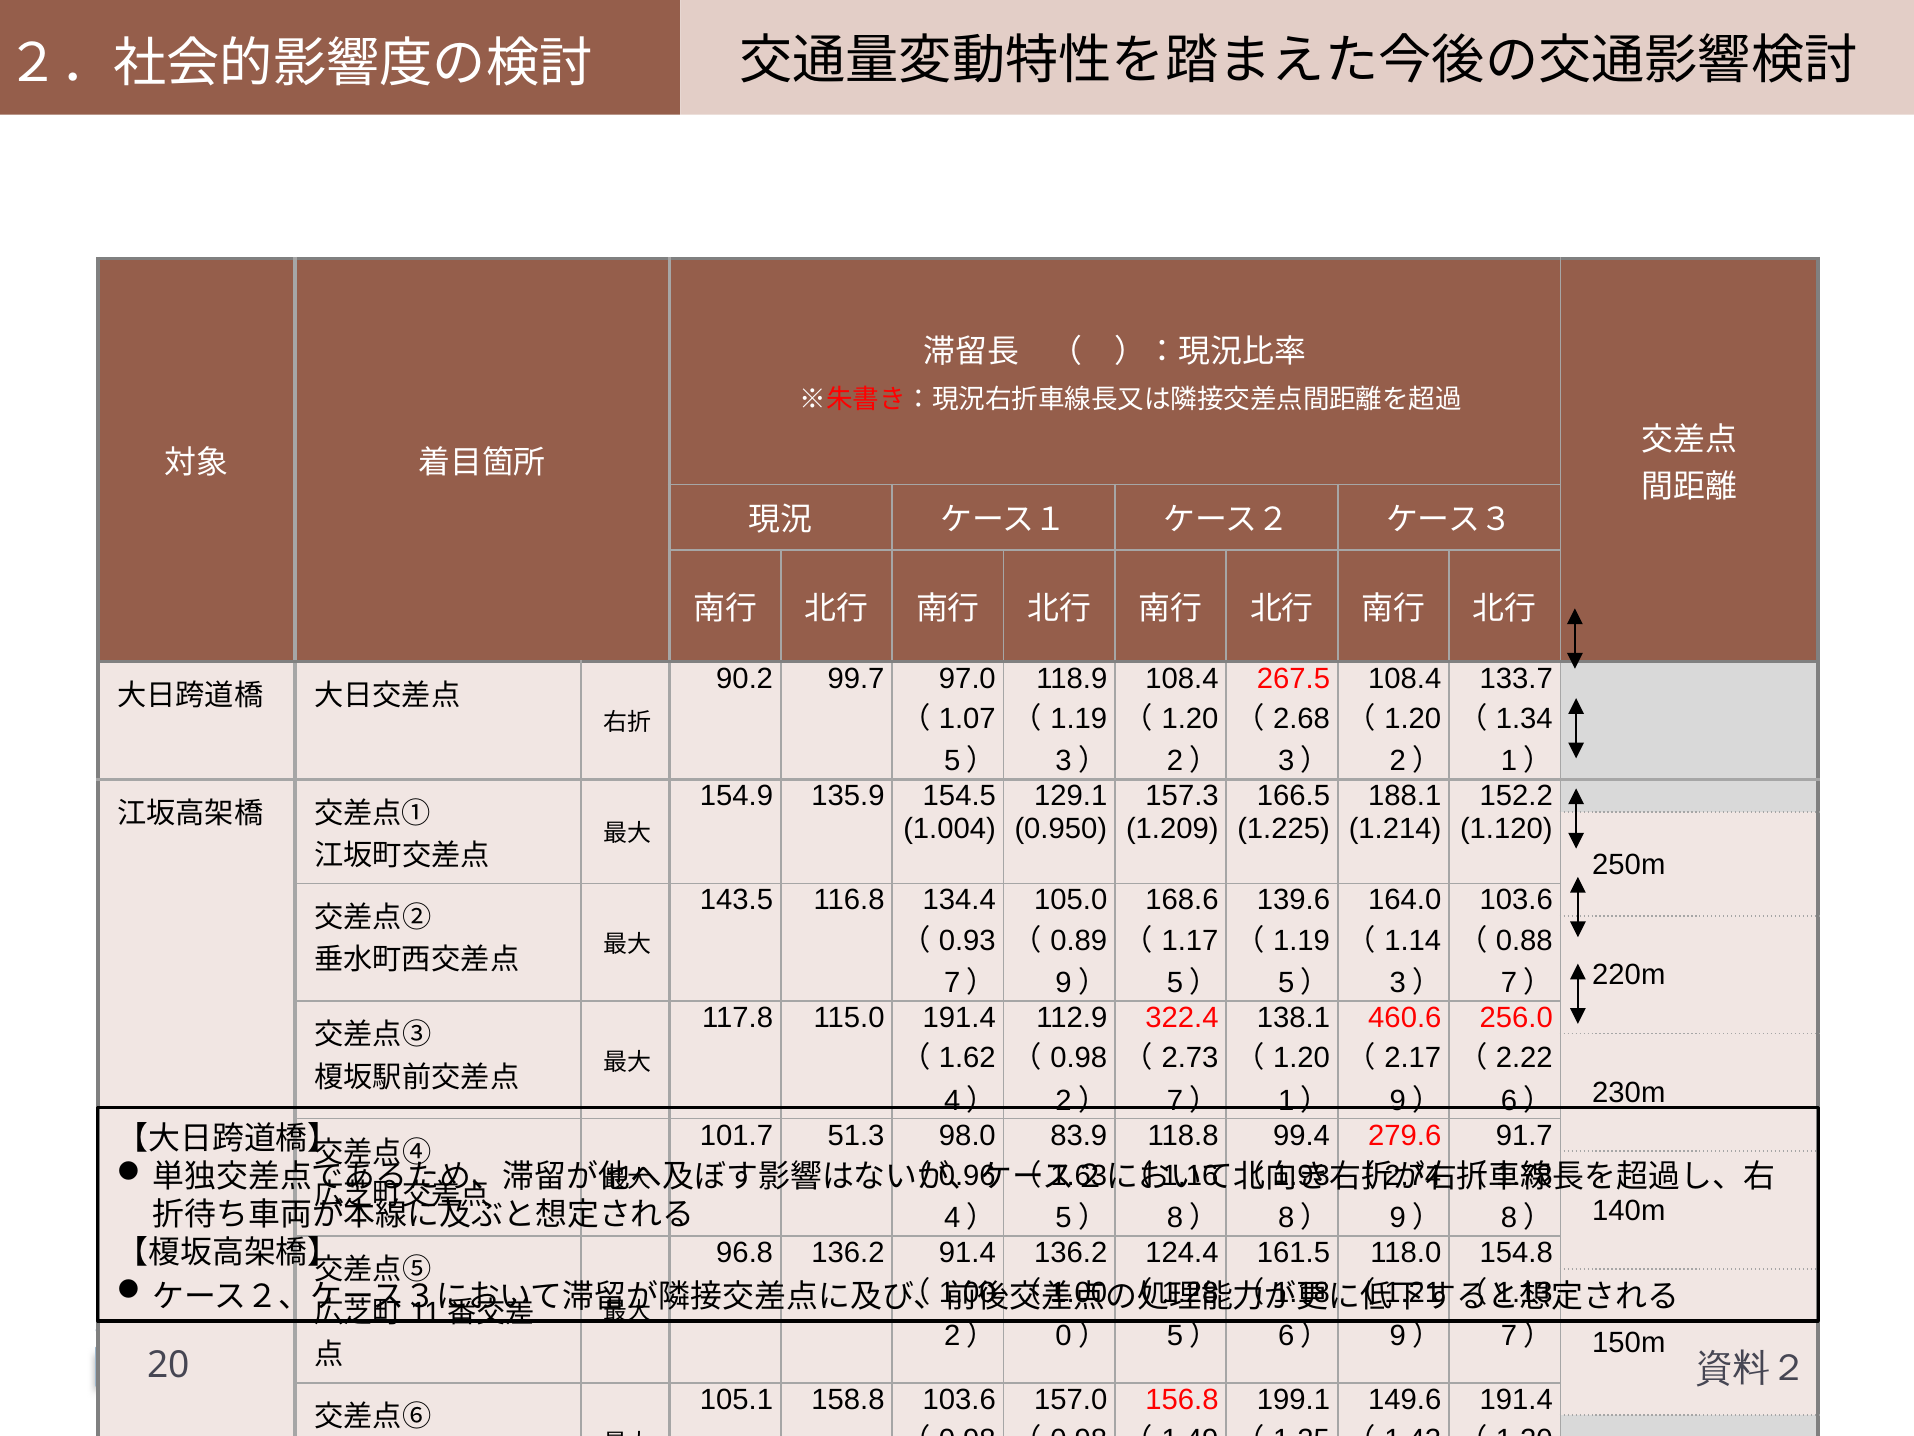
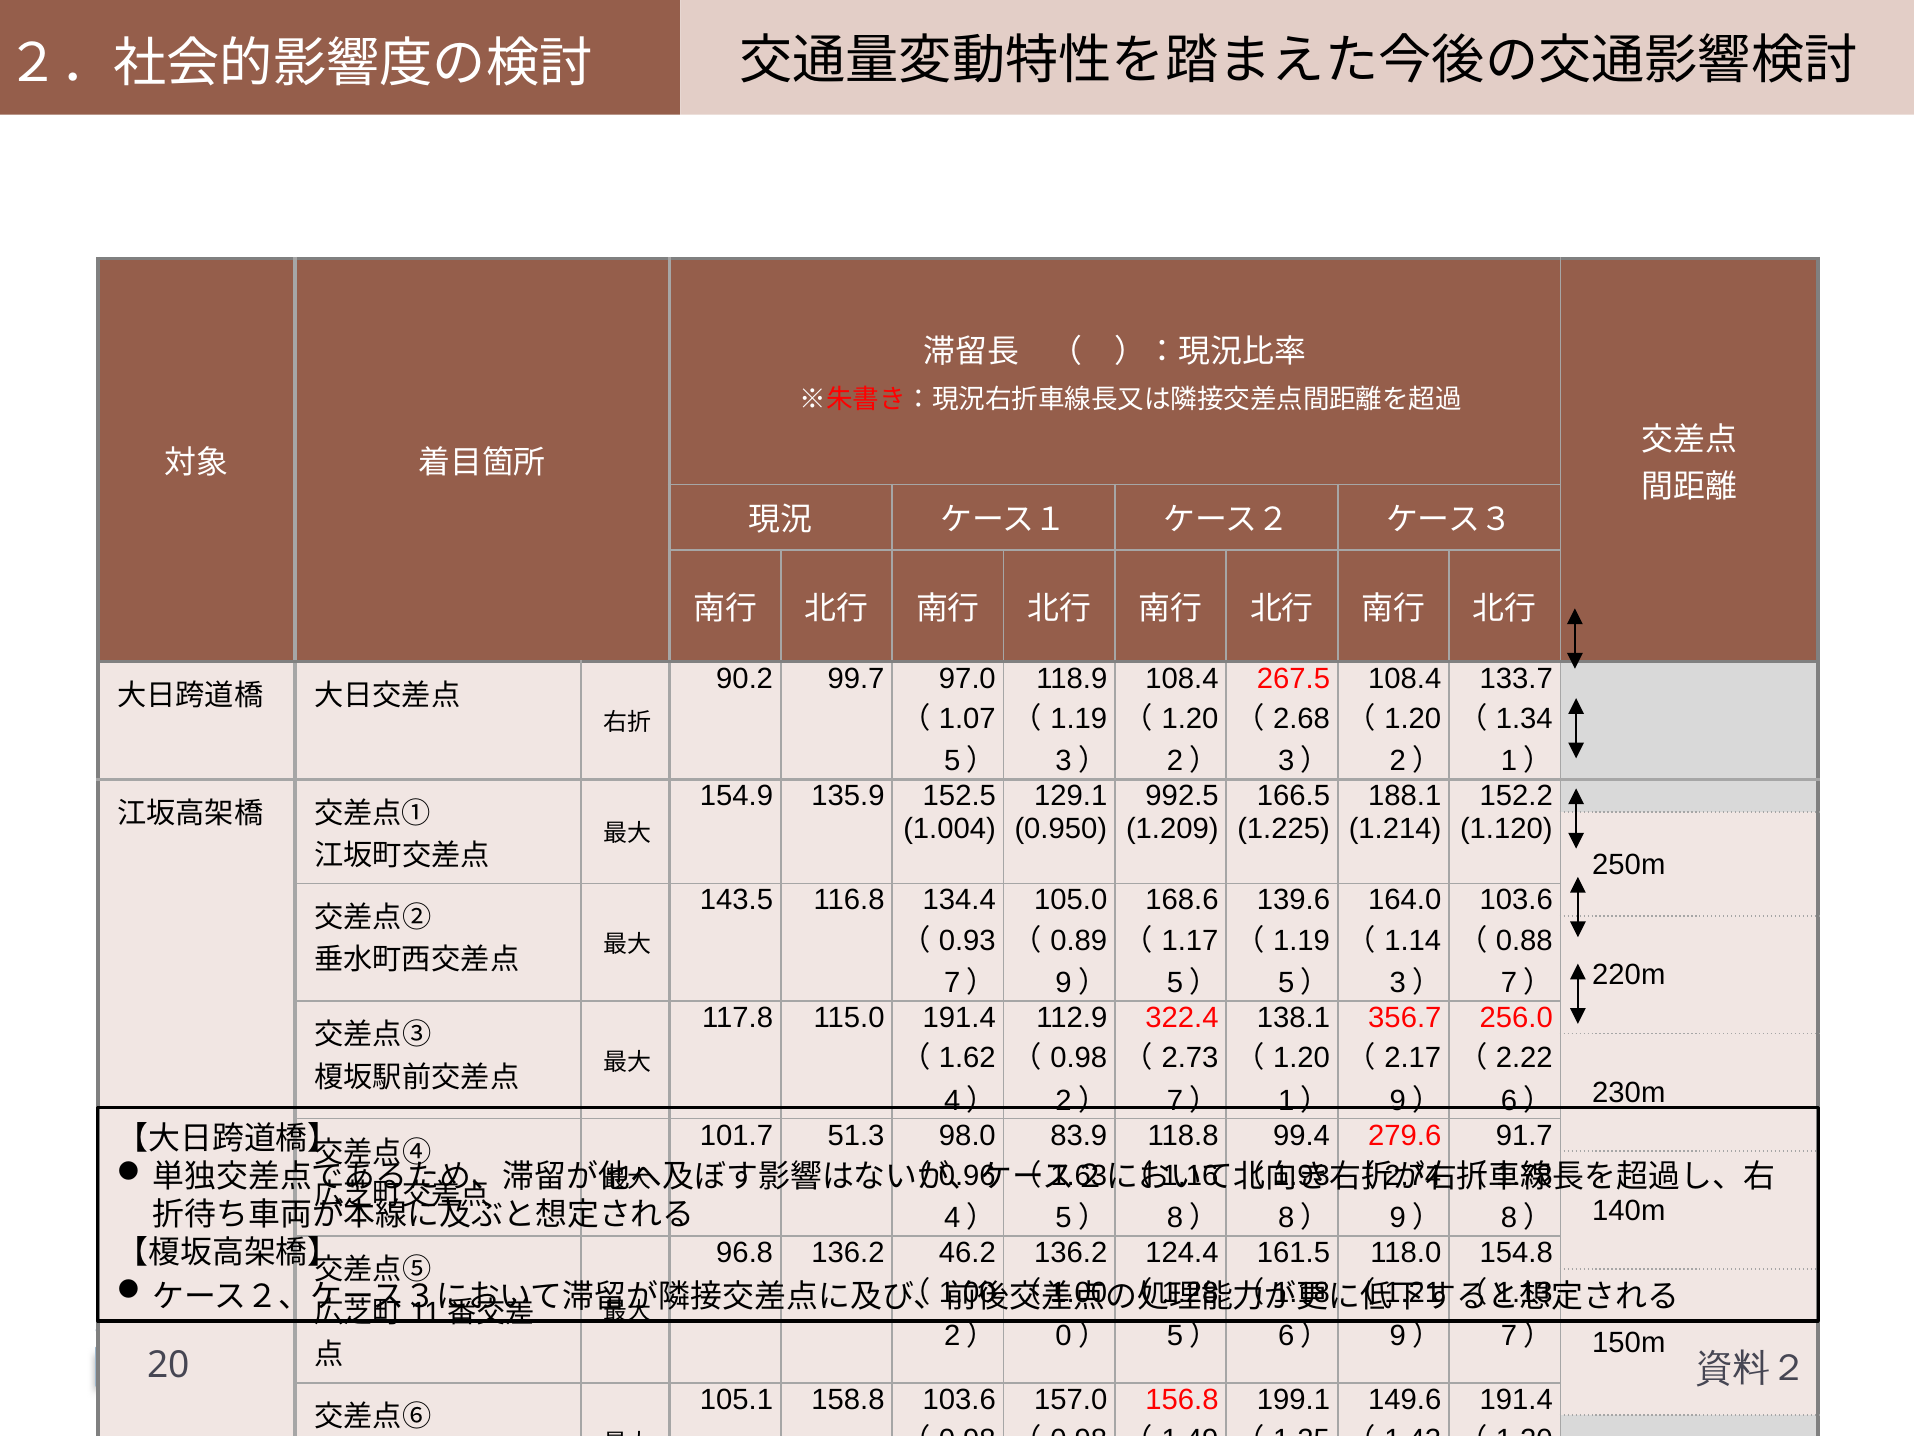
154.5: 154.5 -> 152.5 (959, 796)
157.3: 157.3 -> 992.5 (1182, 796)
460.6: 460.6 -> 356.7 (1405, 1017)
91.4: 91.4 -> 46.2 (967, 1253)
